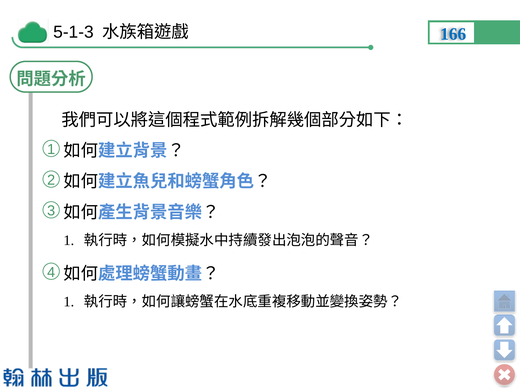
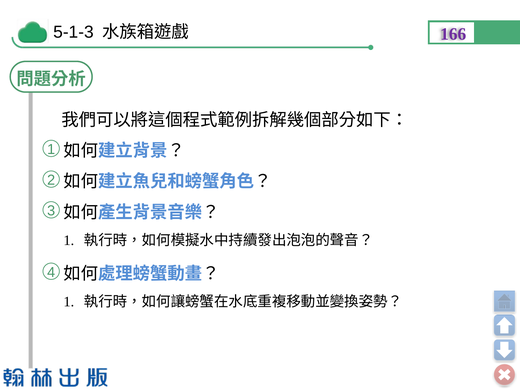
166 colour: blue -> purple (453, 34)
